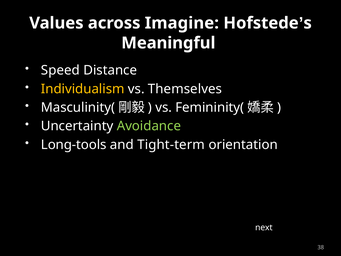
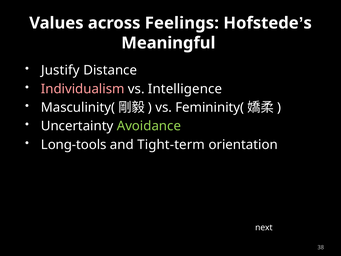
Imagine: Imagine -> Feelings (182, 23)
Speed: Speed -> Justify (60, 70)
Individualism colour: yellow -> pink (83, 89)
Themselves: Themselves -> Intelligence (185, 89)
